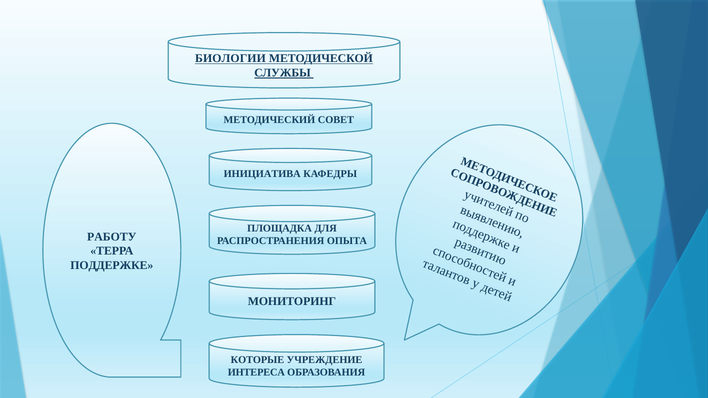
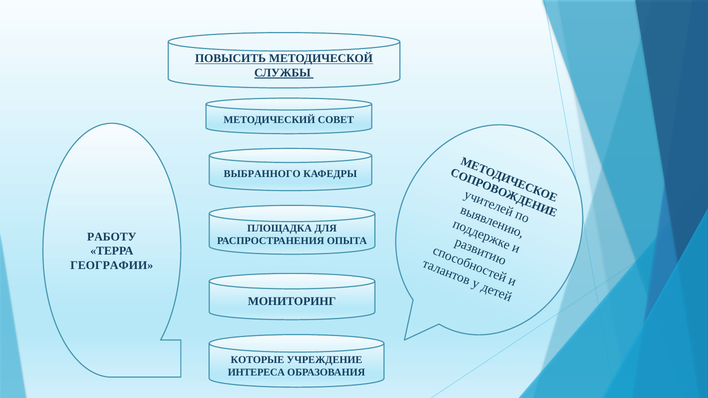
БИОЛОГИИ: БИОЛОГИИ -> ПОВЫСИТЬ (231, 59)
ИНИЦИАТИВА: ИНИЦИАТИВА -> ВЫБРАННОГО (262, 174)
ПОДДЕРЖКЕ: ПОДДЕРЖКЕ -> ГЕОГРАФИИ (112, 265)
